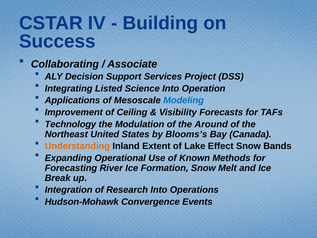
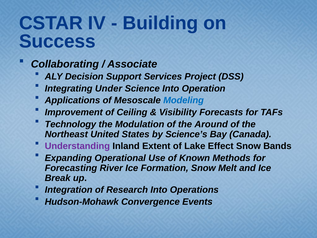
Listed: Listed -> Under (109, 88)
Blooms’s: Blooms’s -> Science’s (186, 134)
Understanding colour: orange -> purple (77, 146)
